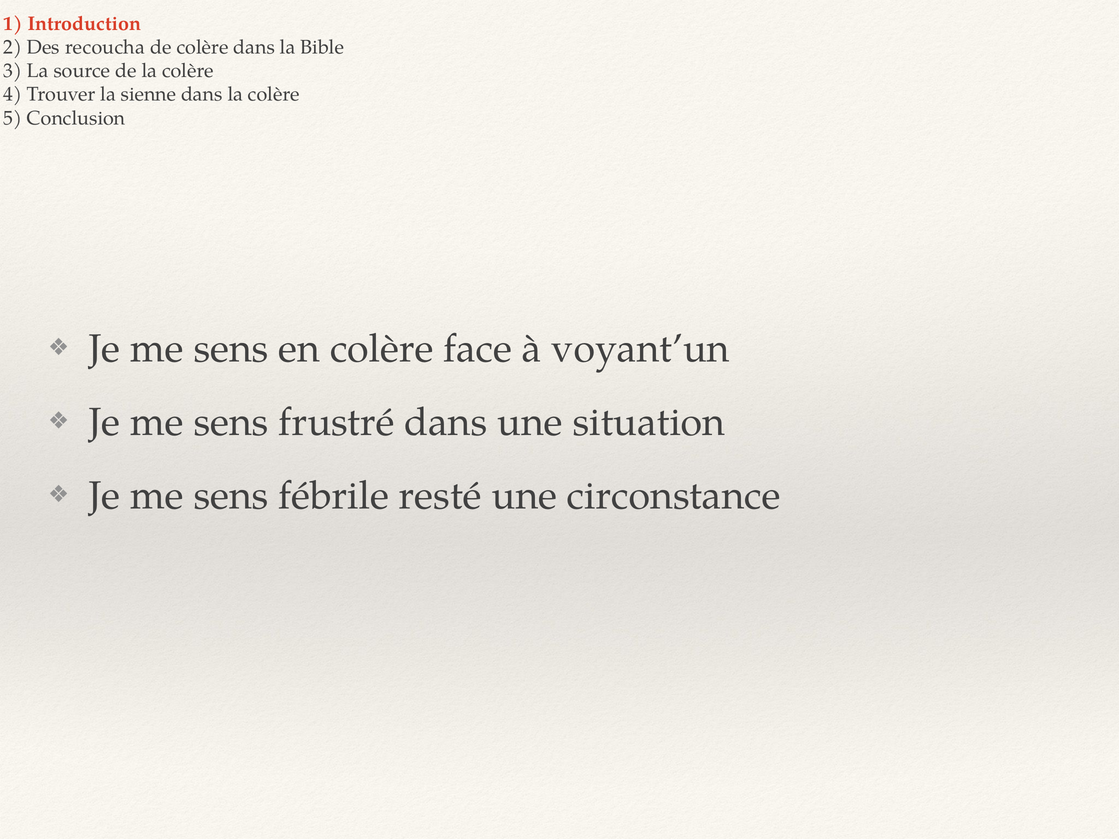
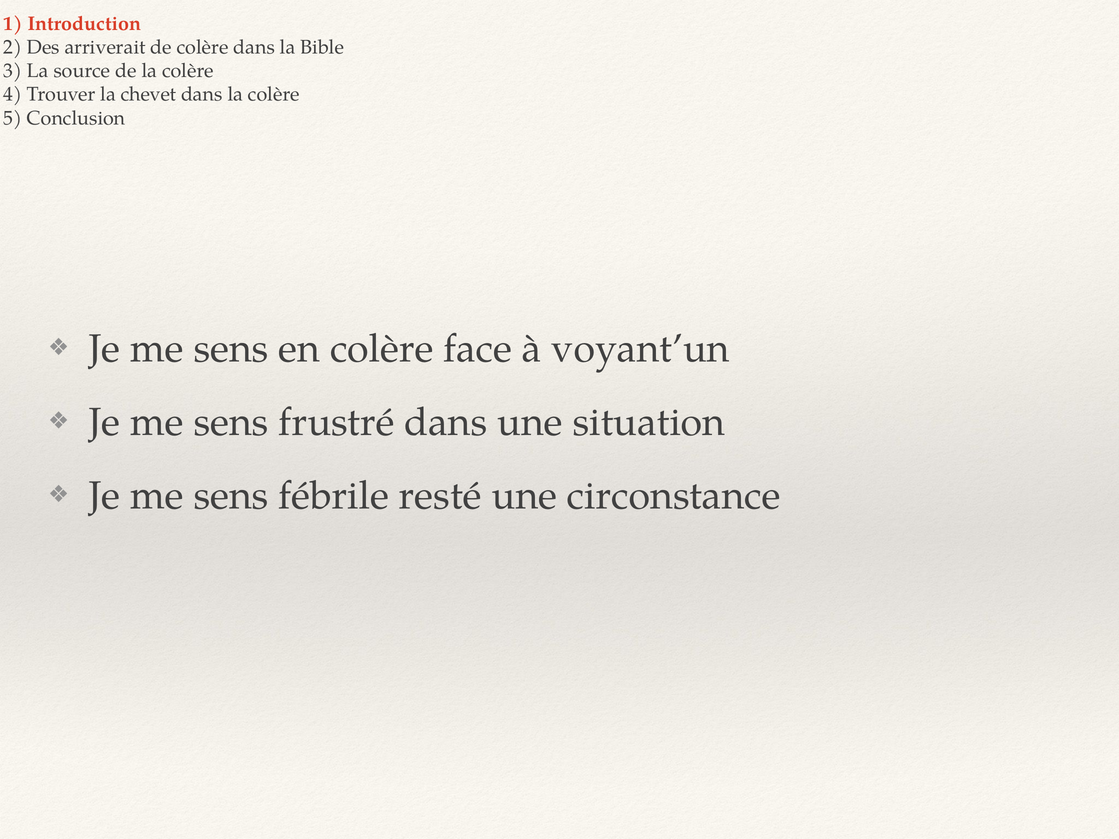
recoucha: recoucha -> arriverait (105, 47)
sienne: sienne -> chevet (149, 94)
